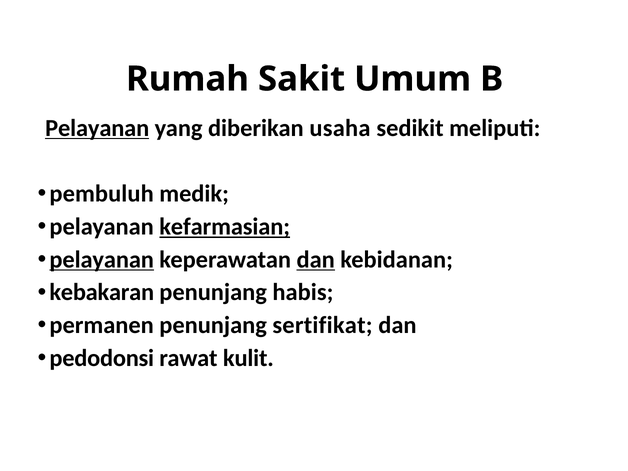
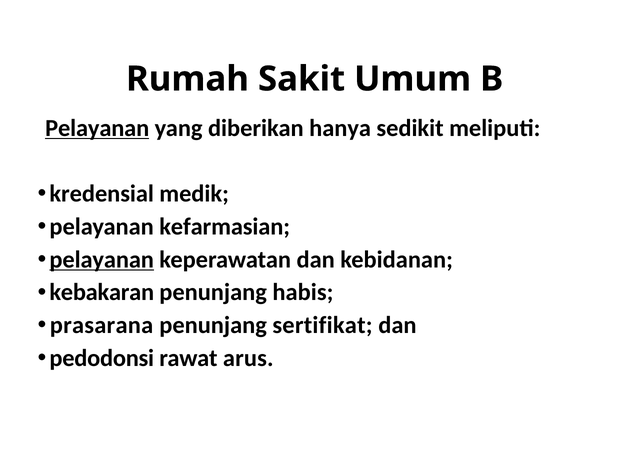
usaha: usaha -> hanya (340, 128)
pembuluh: pembuluh -> kredensial (102, 194)
kefarmasian underline: present -> none (225, 227)
dan underline: present -> none (316, 260)
permanen: permanen -> prasarana (102, 325)
kulit: kulit -> arus (248, 358)
